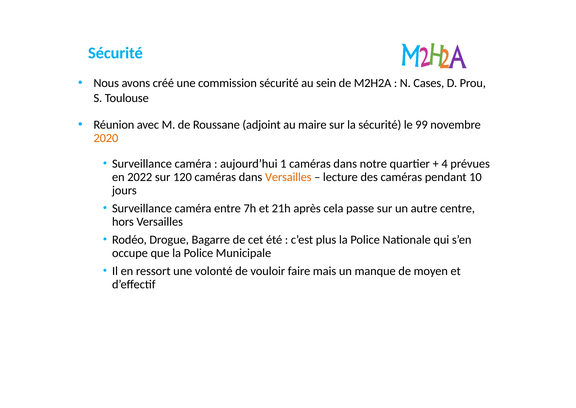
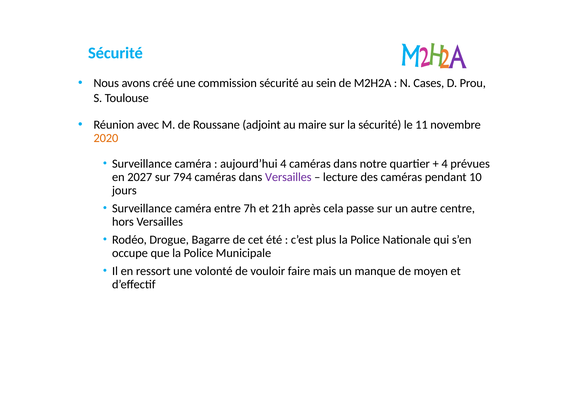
99: 99 -> 11 (422, 125)
aujourd’hui 1: 1 -> 4 (283, 164)
2022: 2022 -> 2027 (140, 177)
120: 120 -> 794 (183, 177)
Versailles colour: orange -> purple (288, 177)
